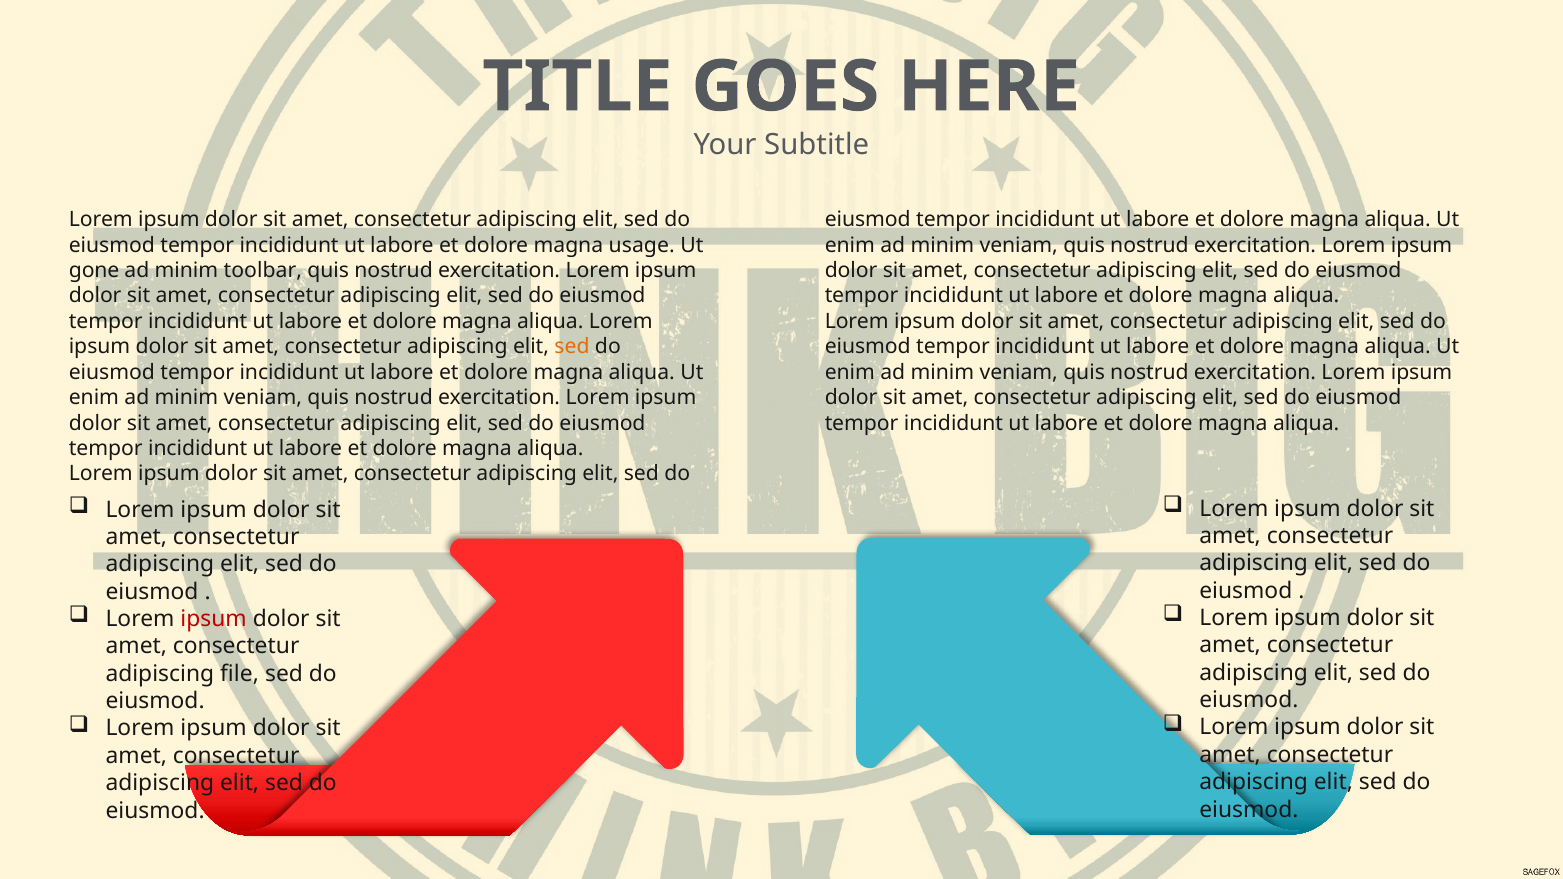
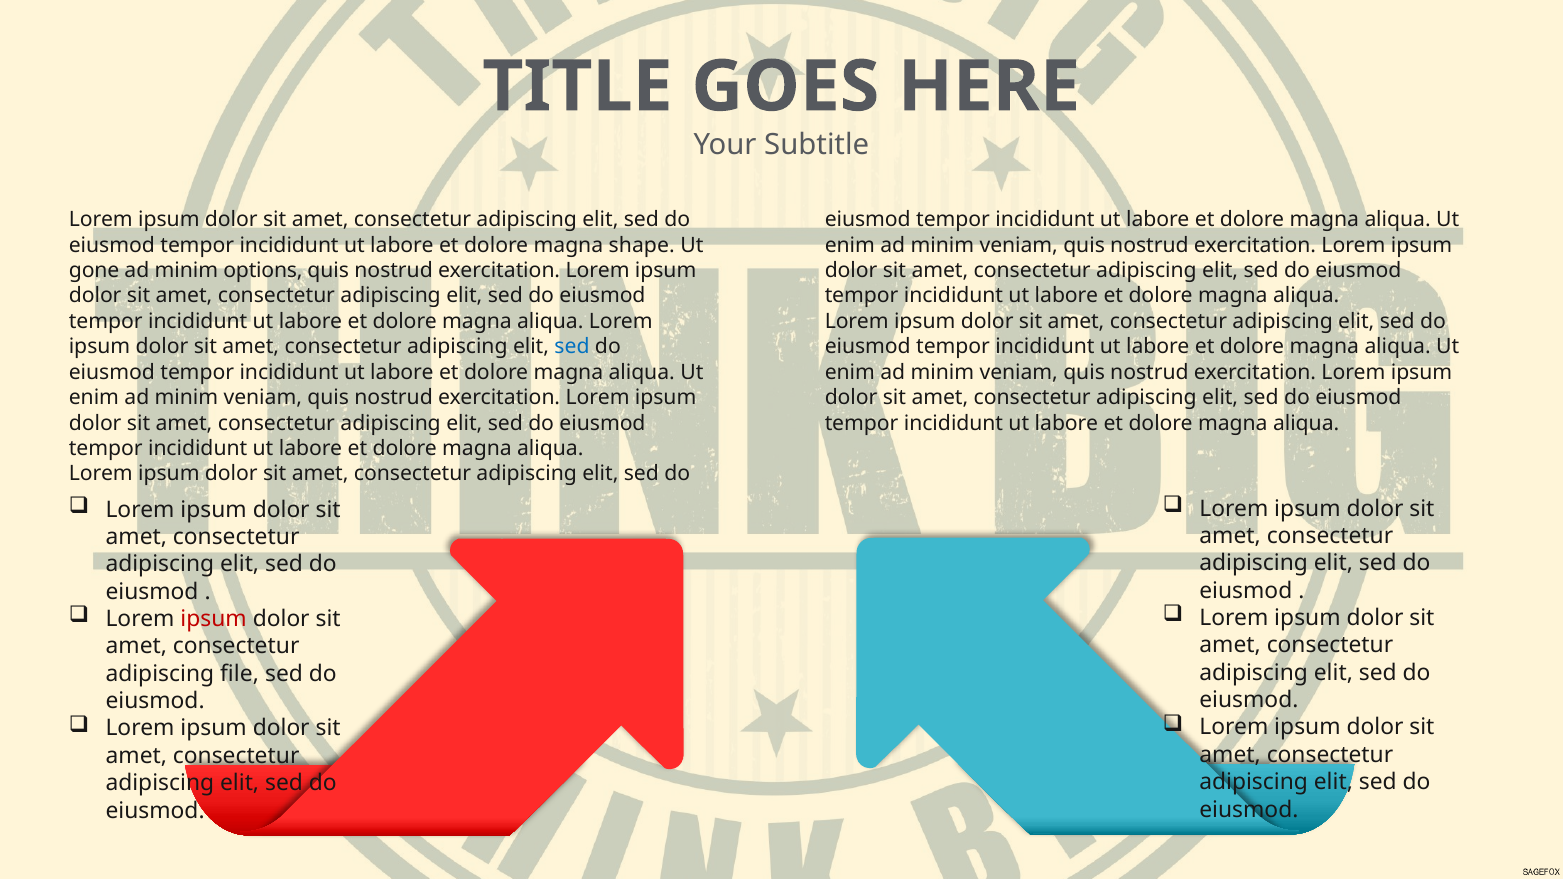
usage: usage -> shape (642, 245)
toolbar: toolbar -> options (263, 271)
sed colour: orange -> blue (572, 347)
